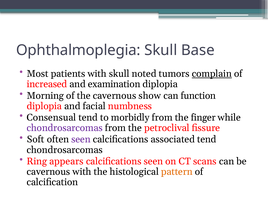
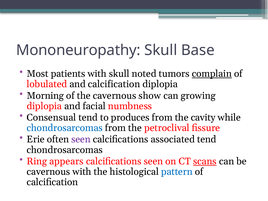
Ophthalmoplegia: Ophthalmoplegia -> Mononeuropathy (78, 50)
increased: increased -> lobulated (47, 84)
and examination: examination -> calcification (114, 84)
function: function -> growing (198, 96)
morbidly: morbidly -> produces (130, 118)
finger: finger -> cavity (203, 118)
chondrosarcomas colour: purple -> blue (65, 128)
Soft: Soft -> Erie (36, 139)
scans underline: none -> present (205, 161)
pattern colour: orange -> blue (177, 172)
